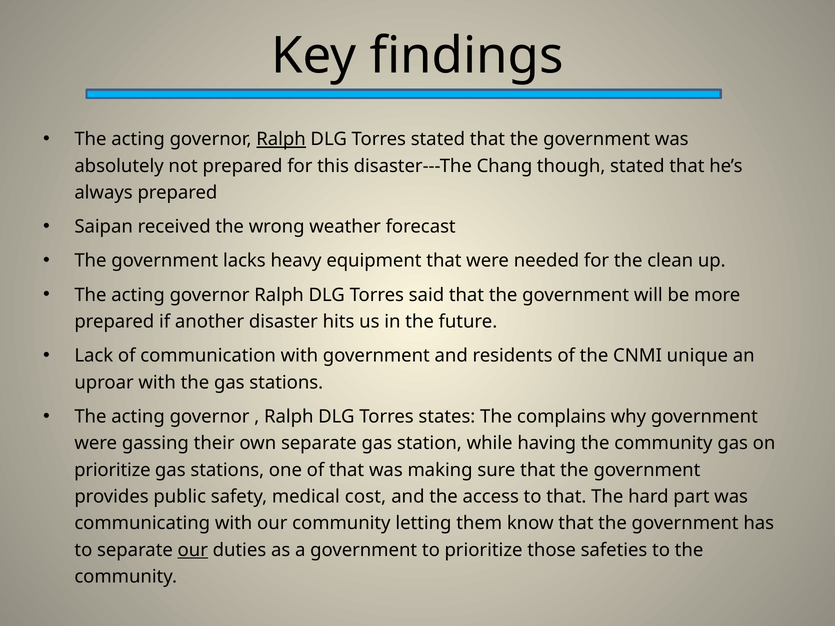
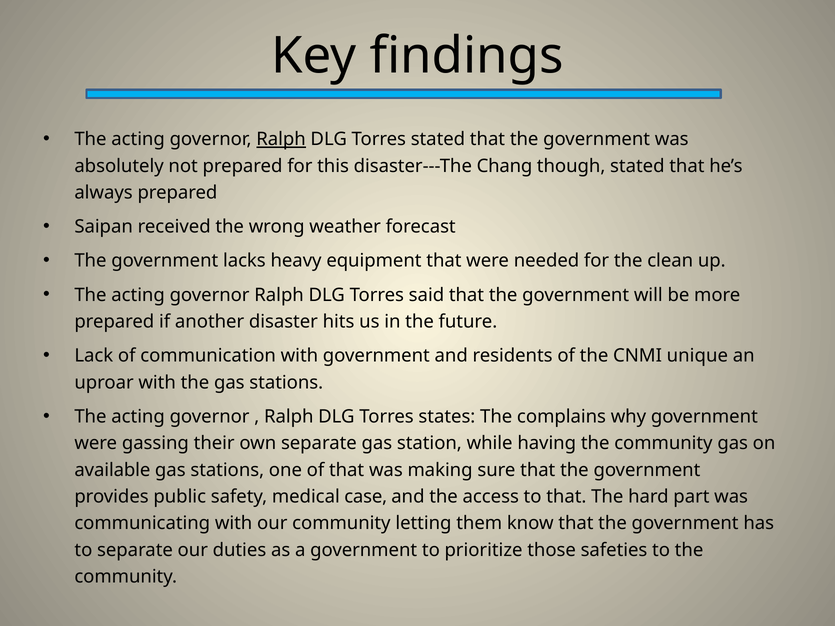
prioritize: prioritize -> available (112, 470)
cost: cost -> case (366, 497)
our underline: present -> none (193, 550)
